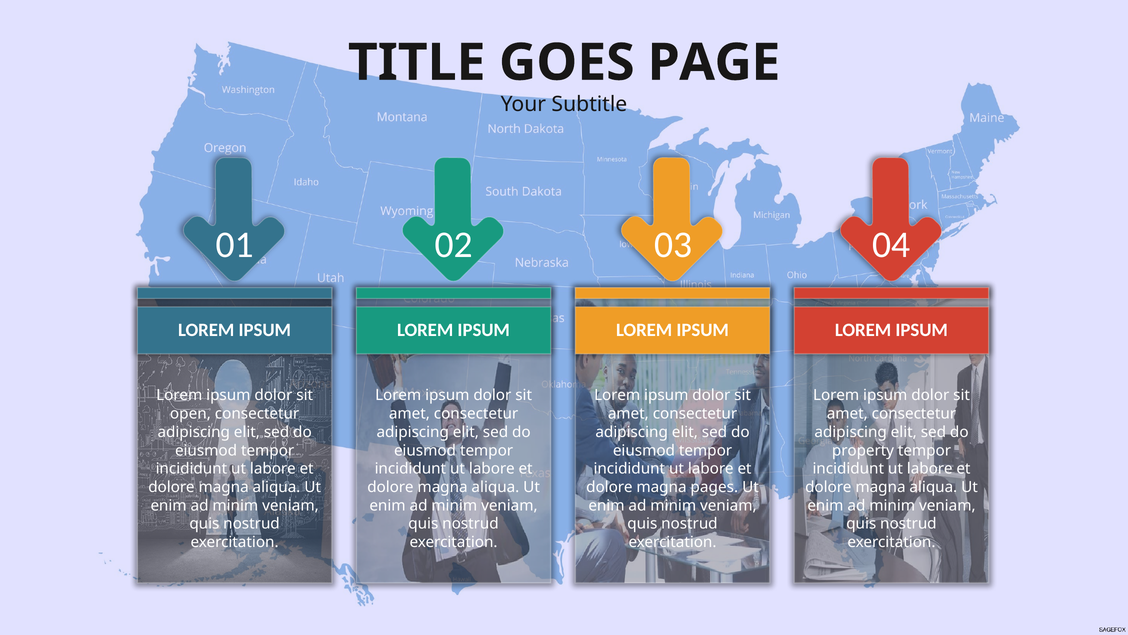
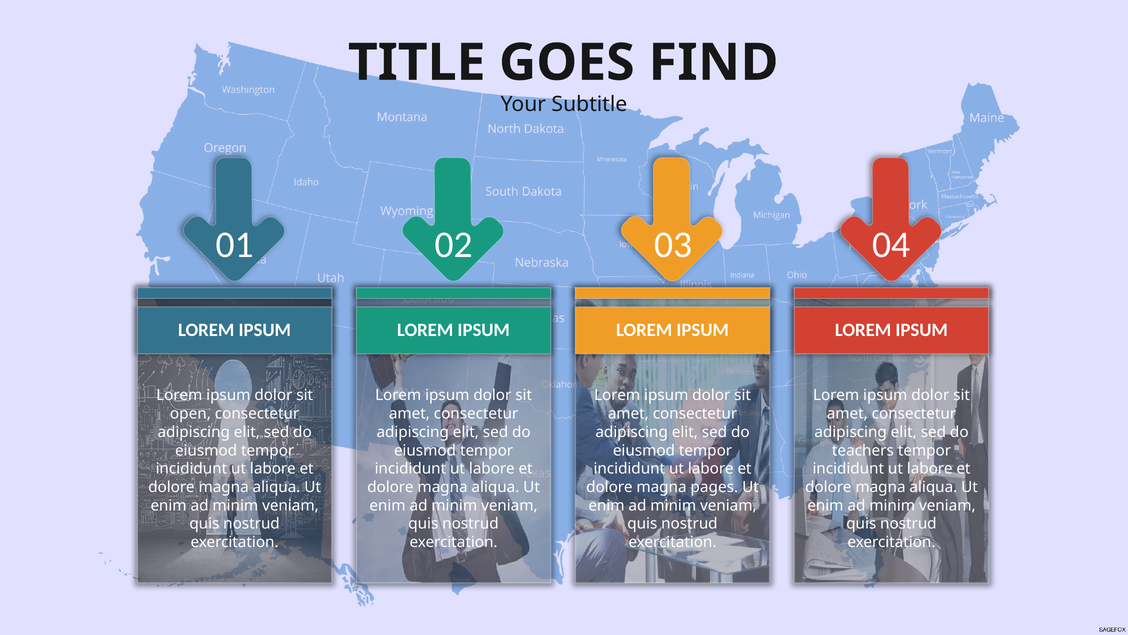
PAGE: PAGE -> FIND (713, 63)
property: property -> teachers (863, 450)
